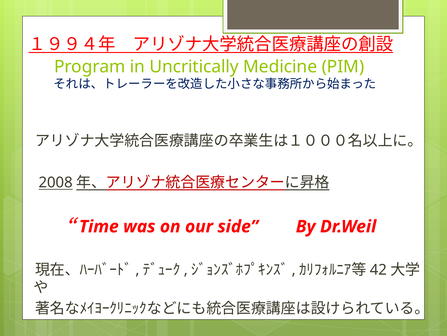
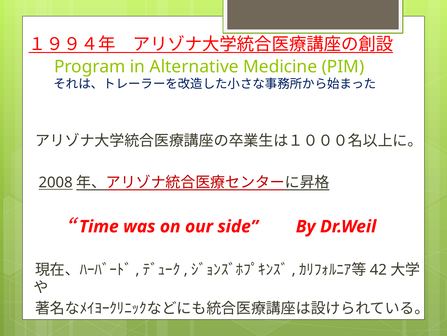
Uncritically: Uncritically -> Alternative (194, 66)
